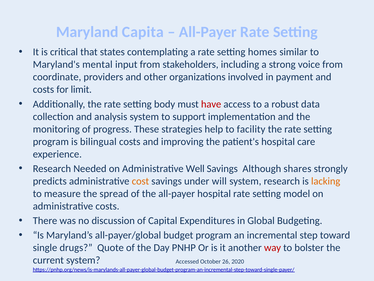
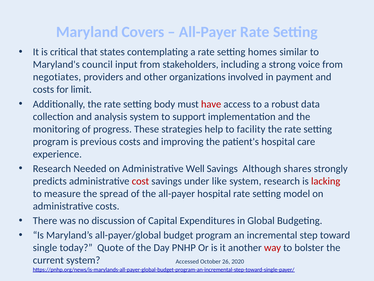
Capita: Capita -> Covers (143, 32)
mental: mental -> council (97, 64)
coordinate: coordinate -> negotiates (57, 77)
bilingual: bilingual -> previous (98, 141)
cost colour: orange -> red (140, 181)
will: will -> like (219, 181)
lacking colour: orange -> red (326, 181)
drugs: drugs -> today (76, 247)
